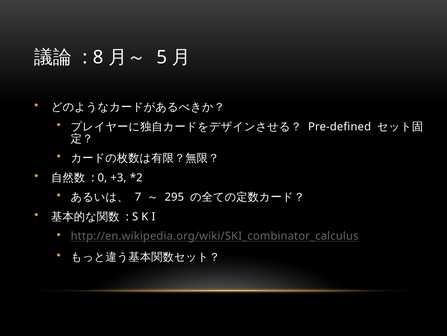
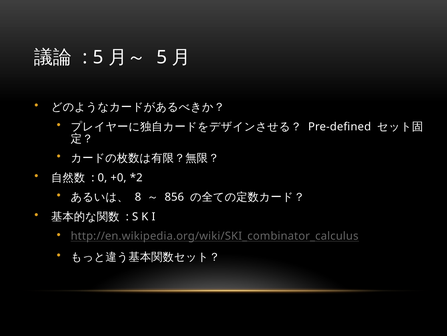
8: 8 -> 5 (98, 57)
+3: +3 -> +0 (118, 177)
7: 7 -> 8 (138, 197)
295: 295 -> 856 (174, 197)
